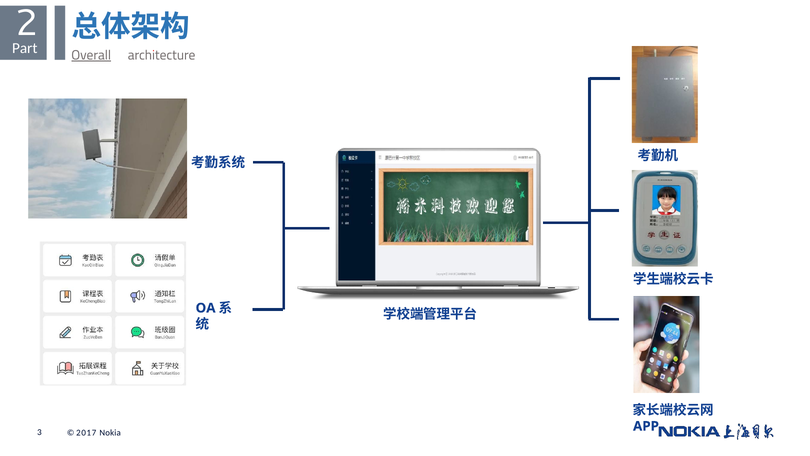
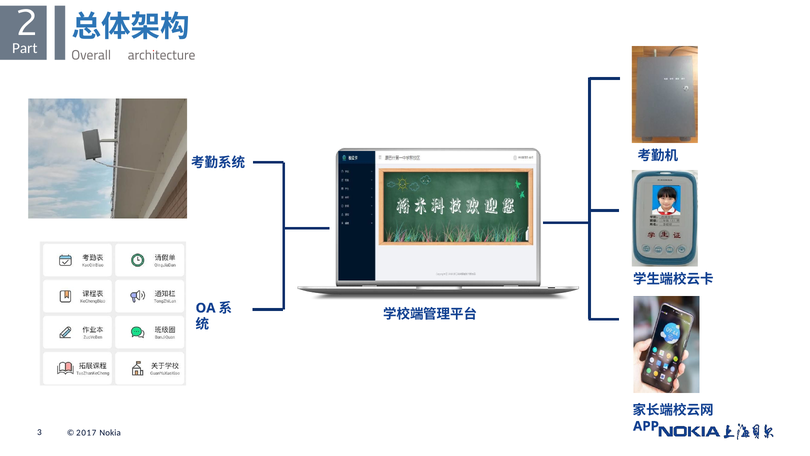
Overall underline: present -> none (91, 55)
